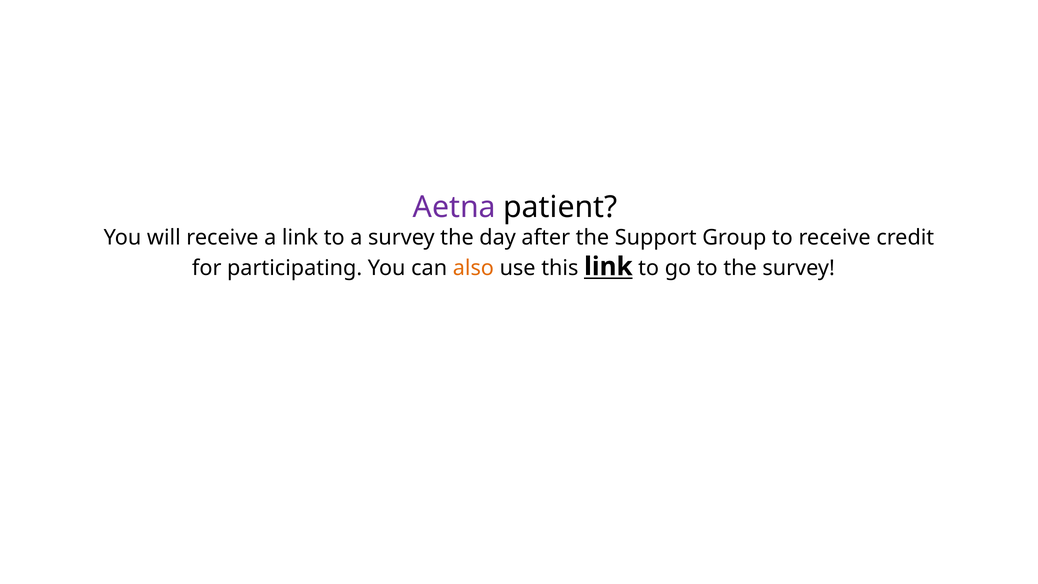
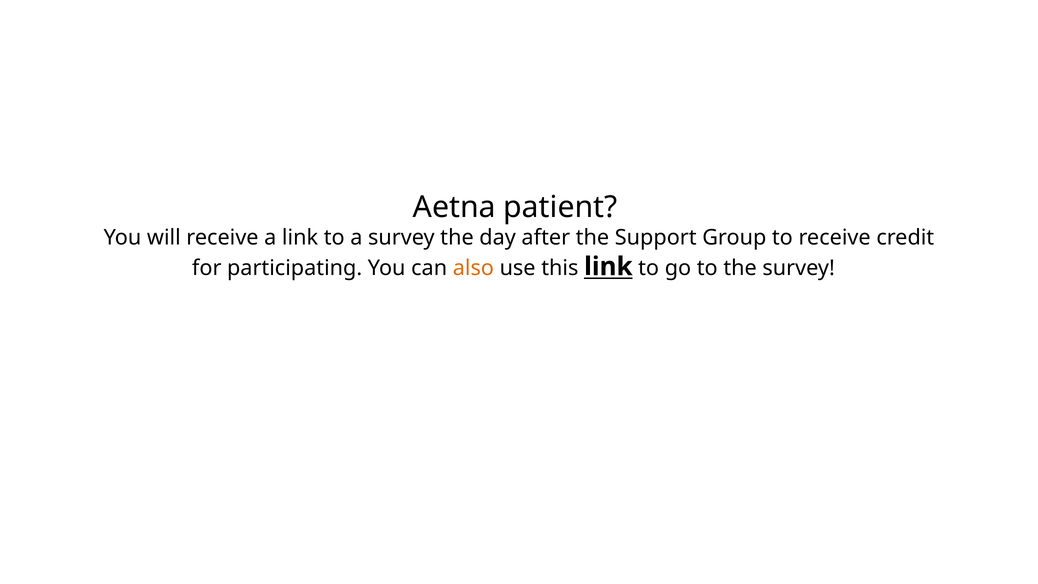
Aetna colour: purple -> black (454, 207)
